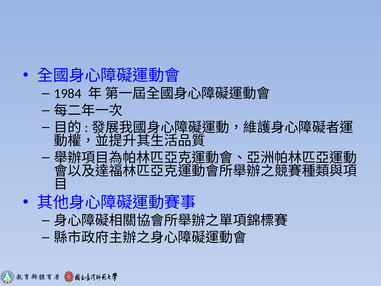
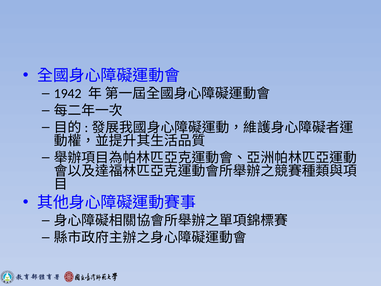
1984: 1984 -> 1942 (68, 94)
